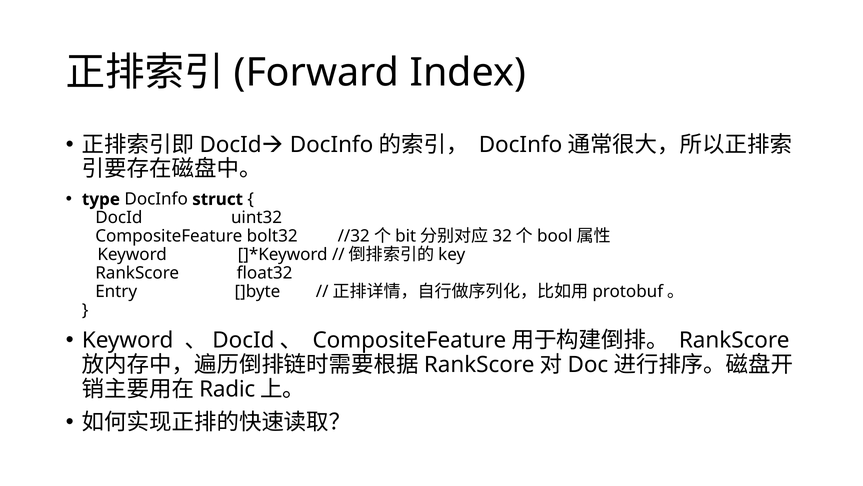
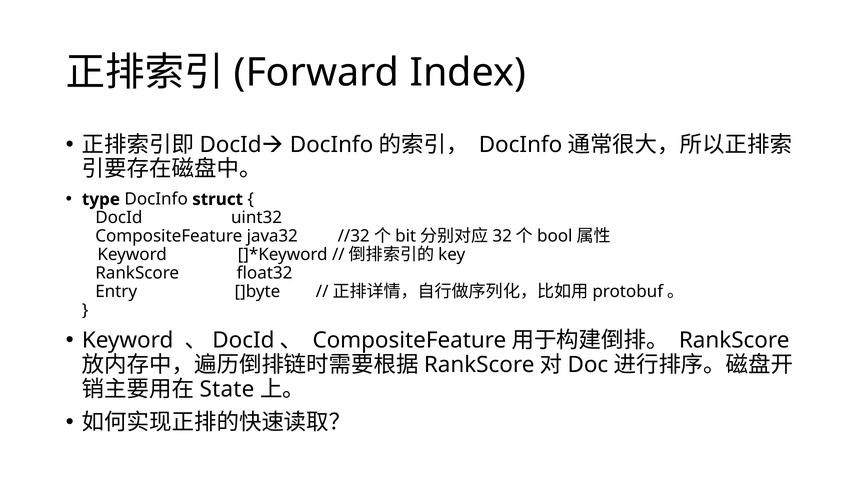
bolt32: bolt32 -> java32 (272, 236)
Radic: Radic -> State (227, 389)
